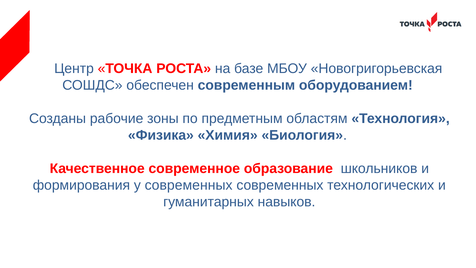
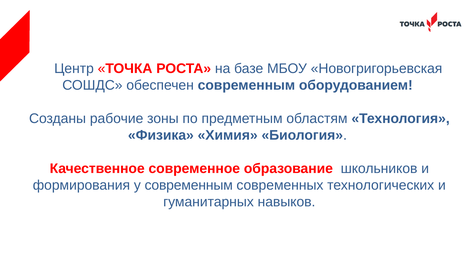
у современных: современных -> современным (189, 185)
